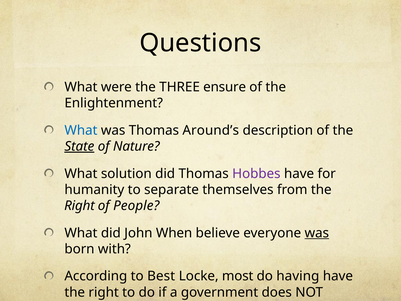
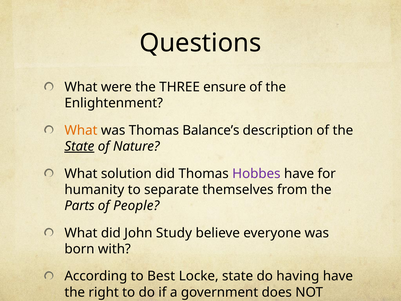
What colour: blue -> orange (81, 130)
Around’s: Around’s -> Balance’s (211, 130)
Right: Right -> Parts (79, 206)
When: When -> Study (174, 233)
was underline: present -> none (317, 233)
Locke most: most -> state (238, 276)
